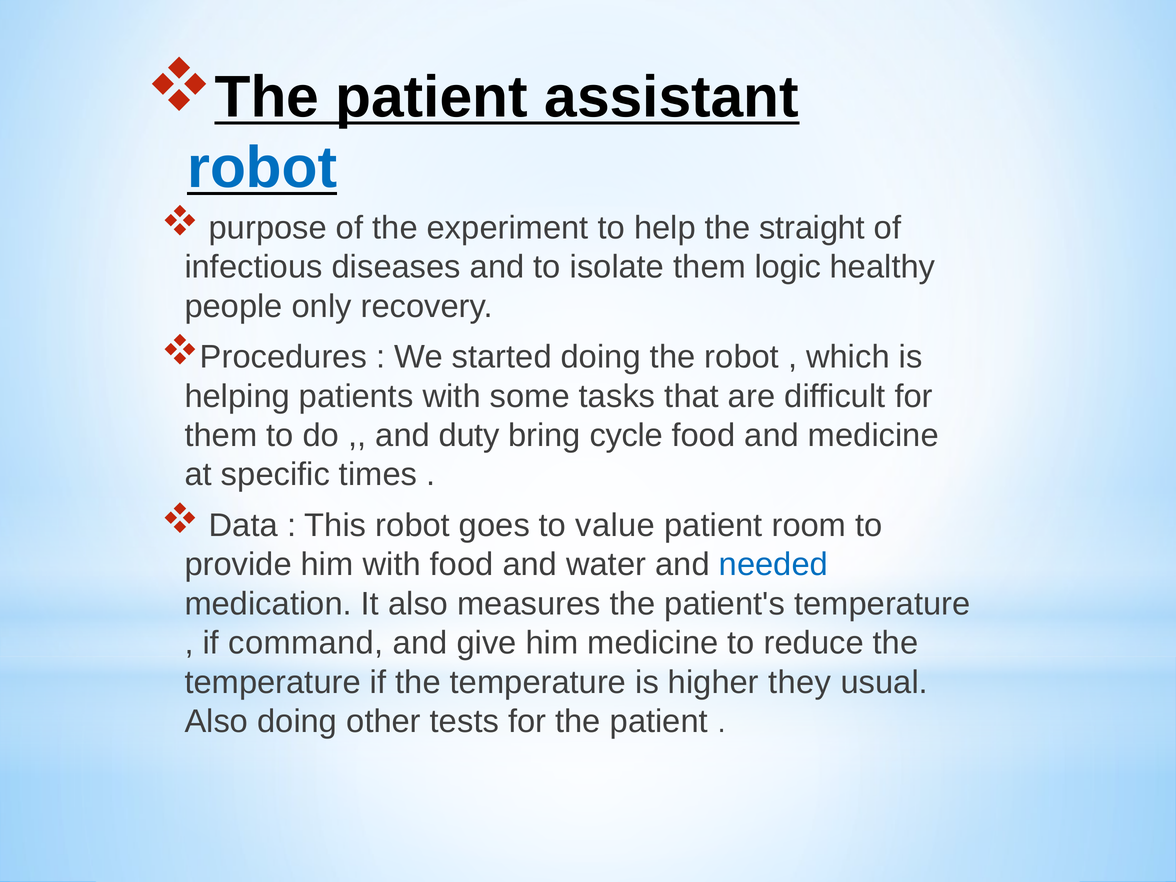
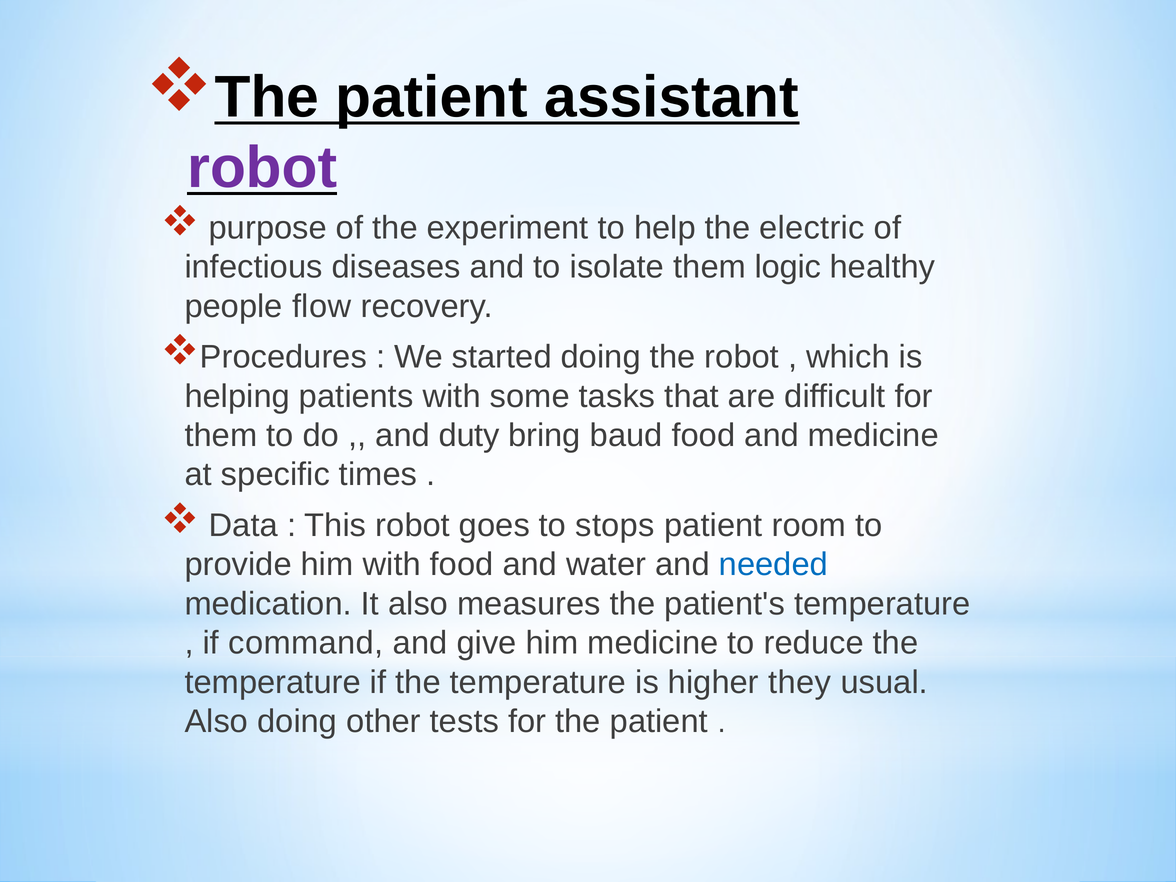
robot colour: blue -> purple (262, 168)
straight: straight -> electric (812, 228)
only: only -> flow (322, 306)
cycle: cycle -> baud (626, 435)
value: value -> stops (615, 525)
